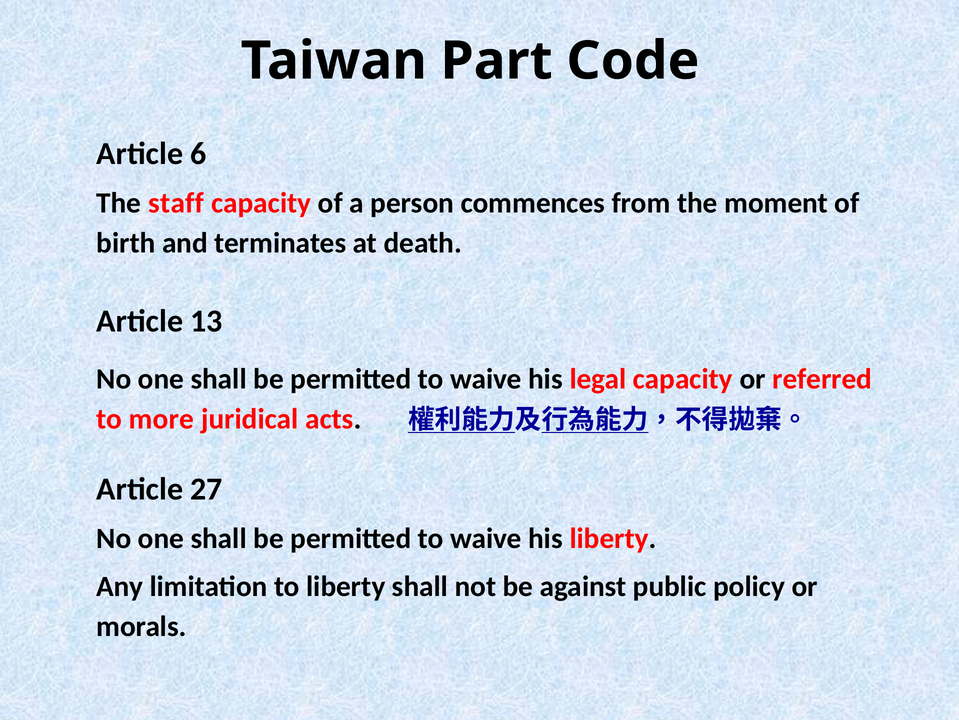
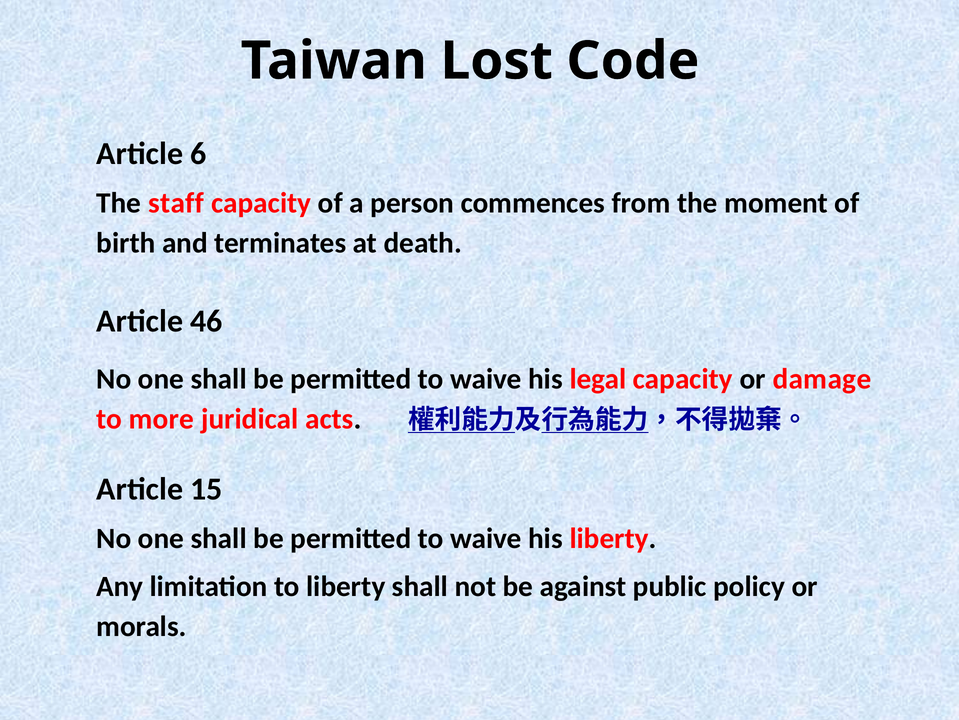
Part: Part -> Lost (497, 61)
13: 13 -> 46 (206, 321)
referred: referred -> damage (822, 378)
27: 27 -> 15 (206, 489)
